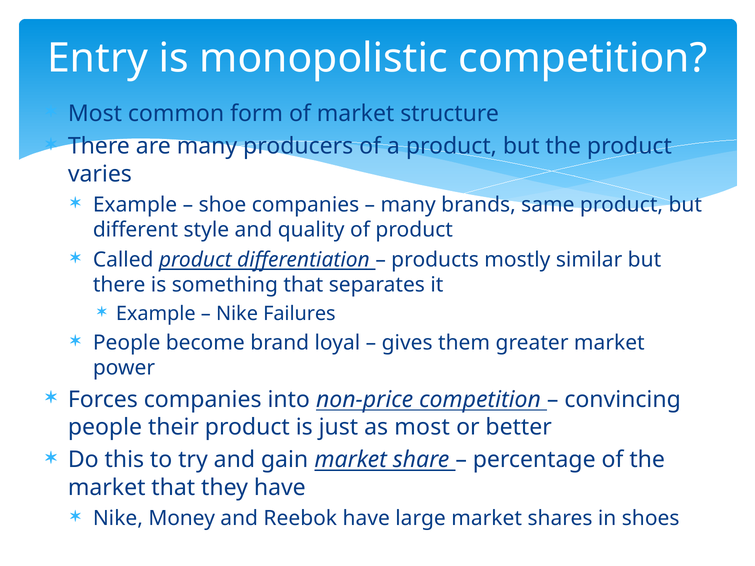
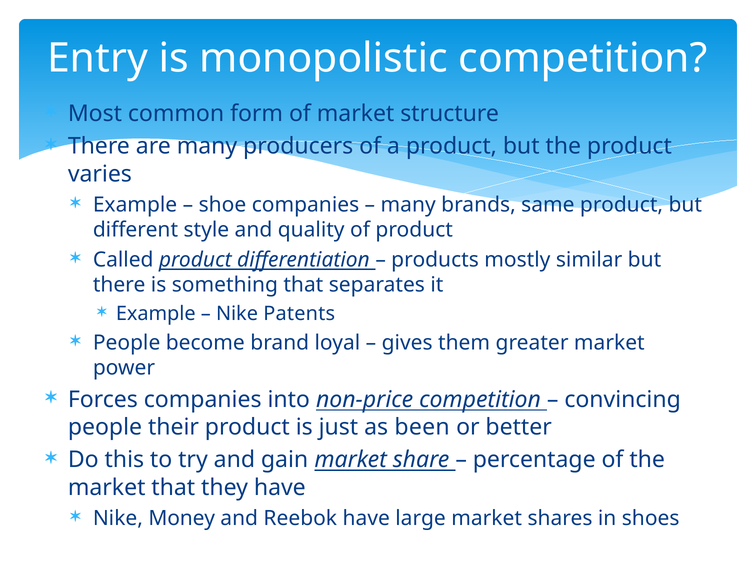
Failures: Failures -> Patents (299, 314)
as most: most -> been (422, 427)
